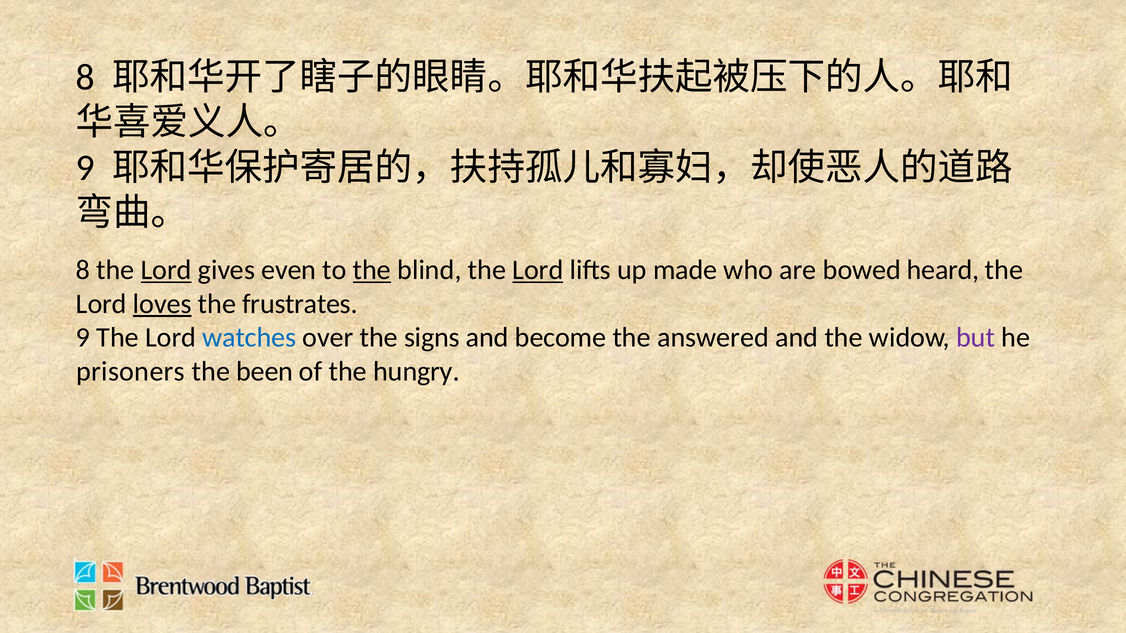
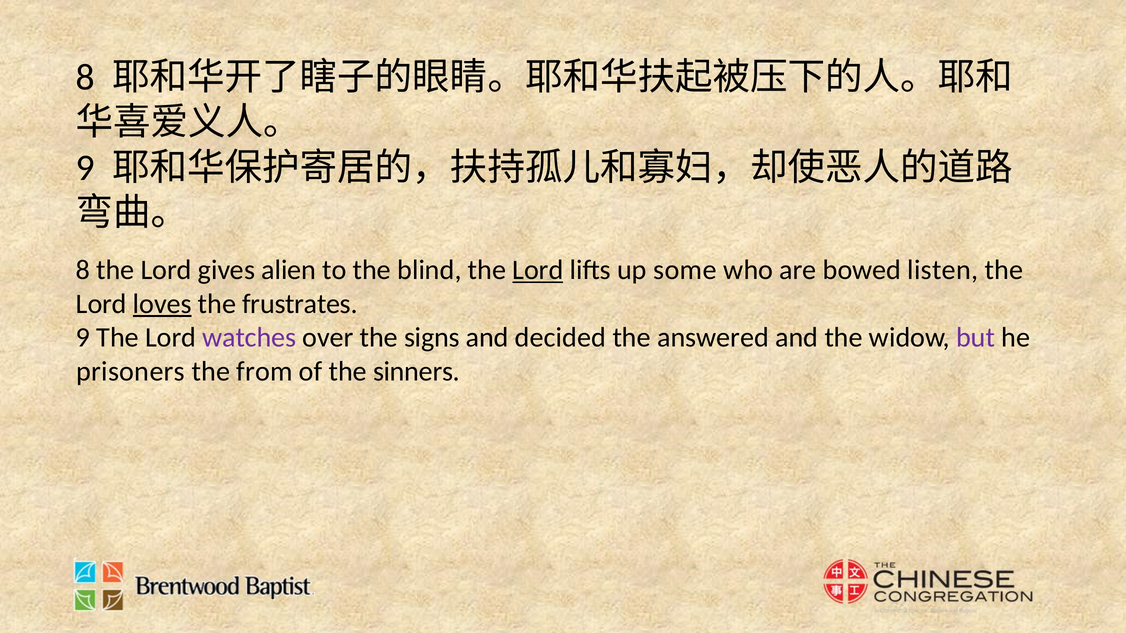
Lord underline: present -> none (166, 270)
even: even -> alien (289, 270)
the underline: present -> none (372, 270)
made: made -> some (685, 270)
heard: heard -> listen (943, 270)
watches colour: blue -> purple (249, 338)
become: become -> decided (561, 338)
been: been -> from (265, 372)
hungry: hungry -> sinners (417, 372)
